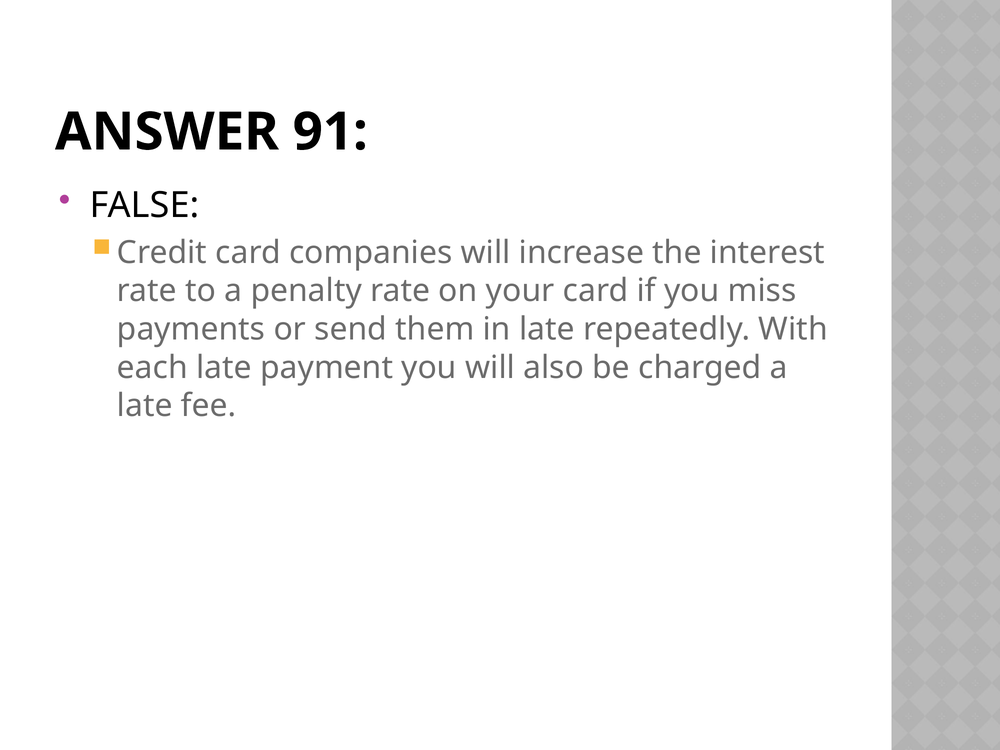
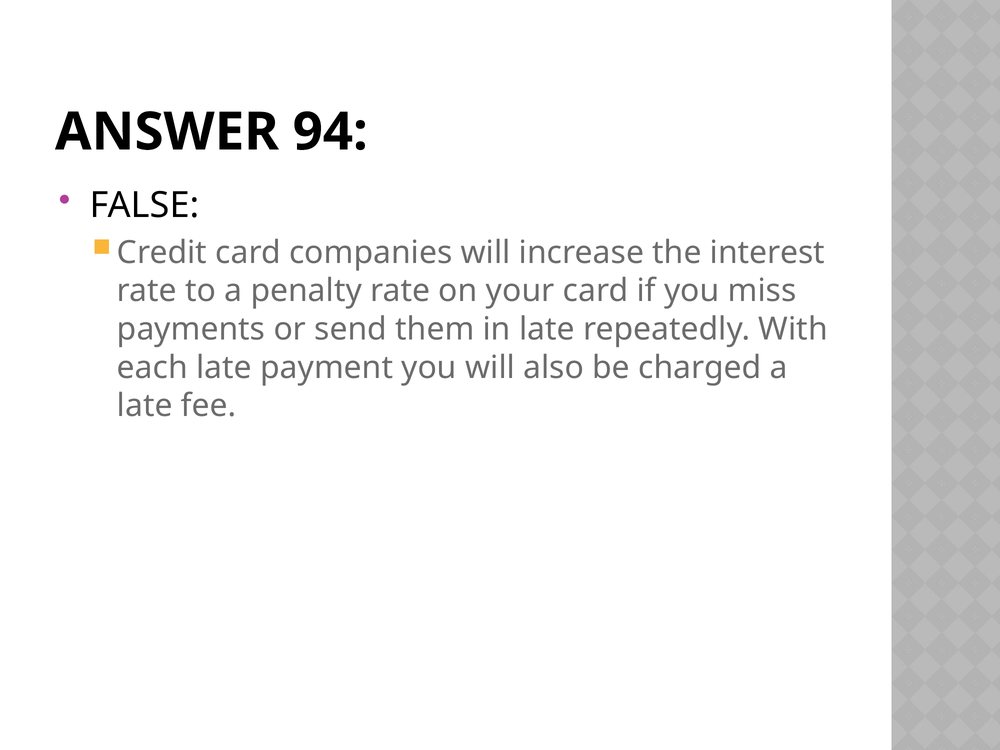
91: 91 -> 94 (330, 132)
